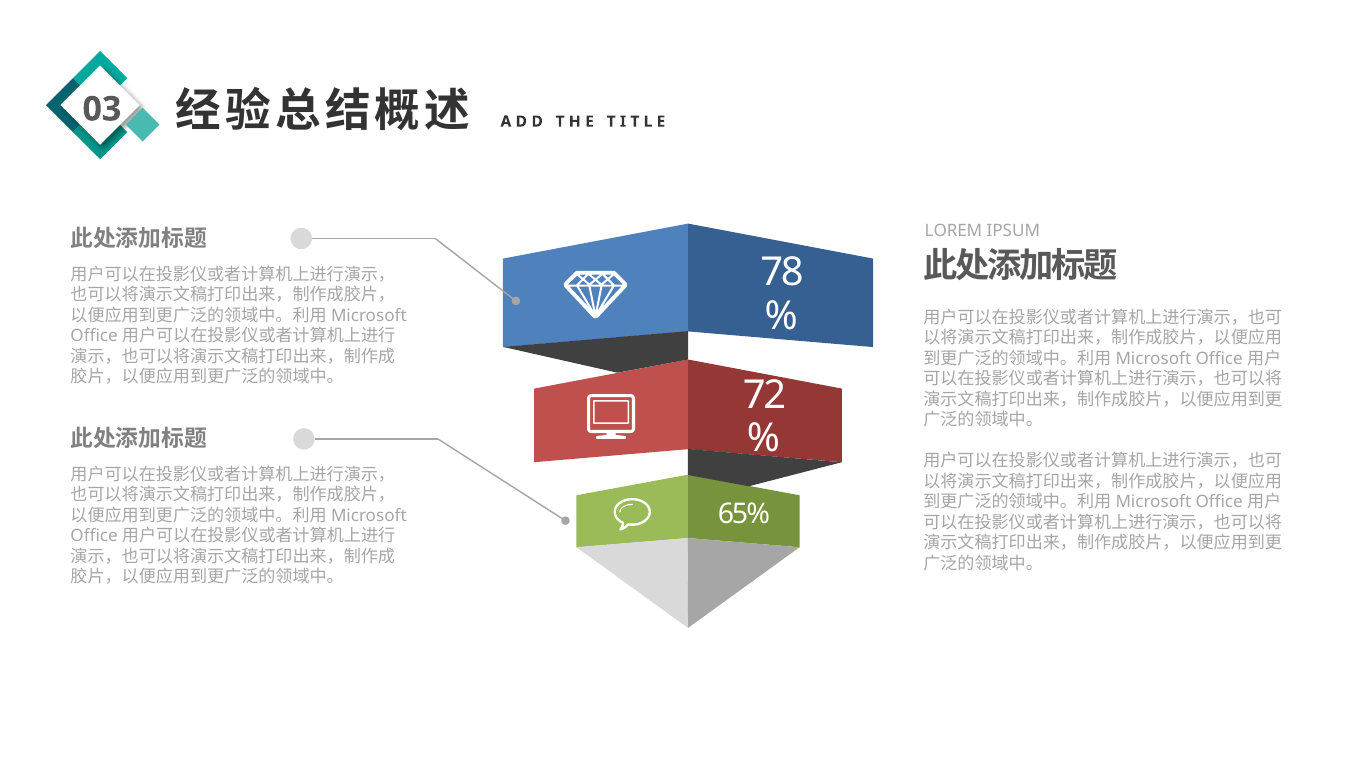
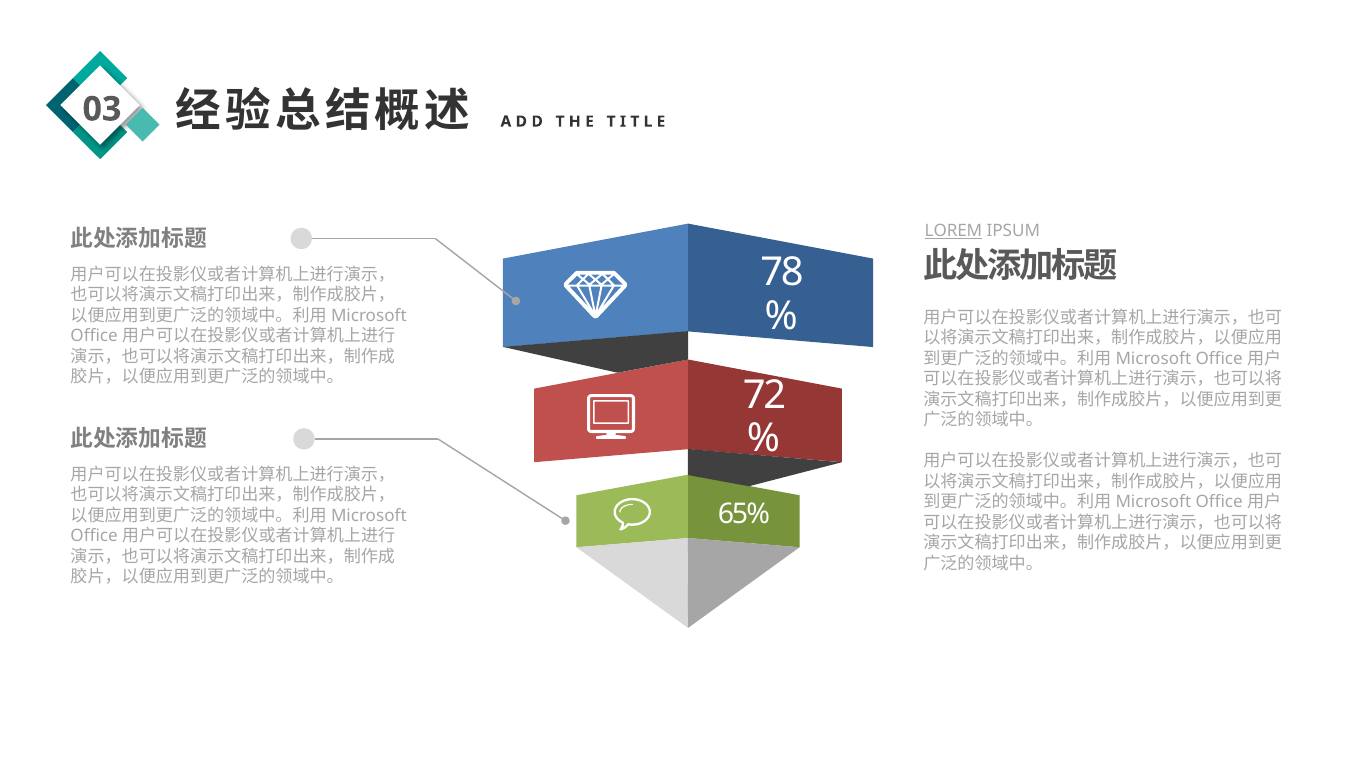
LOREM underline: none -> present (953, 231)
